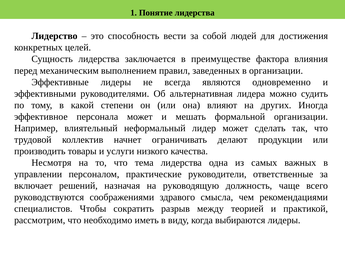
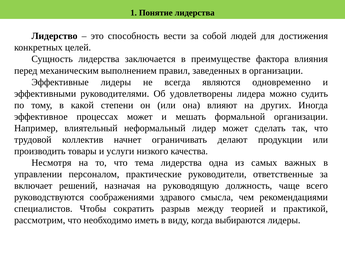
альтернативная: альтернативная -> удовлетворены (201, 94)
персонала: персонала -> процессах (97, 117)
